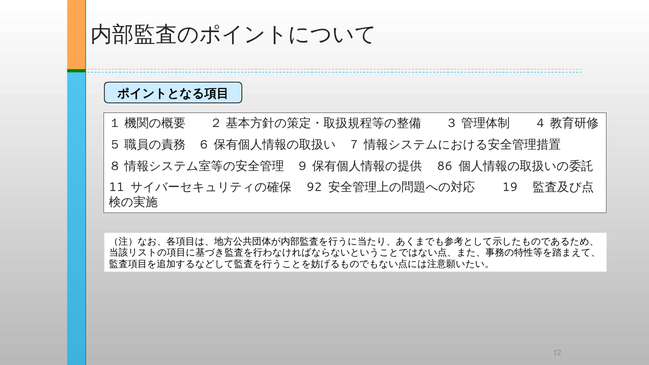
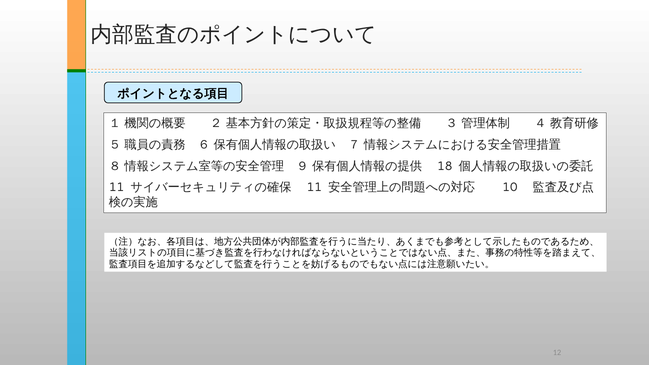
86: 86 -> 18 (445, 166)
92: 92 -> 11 (314, 188)
19: 19 -> 10 (510, 188)
